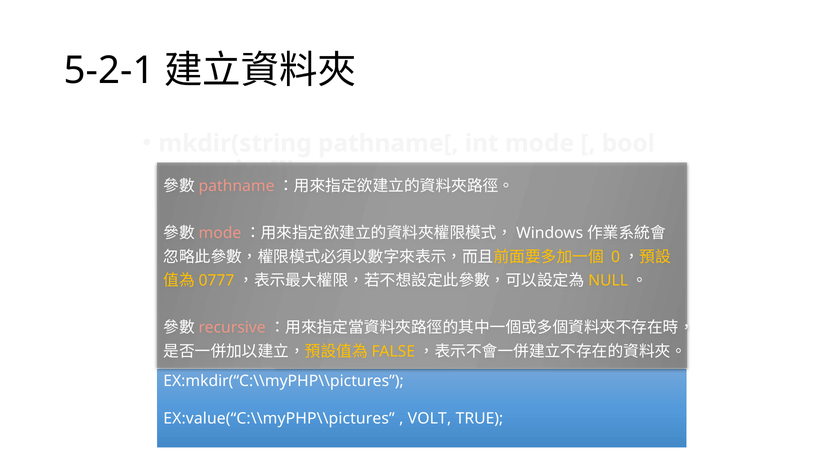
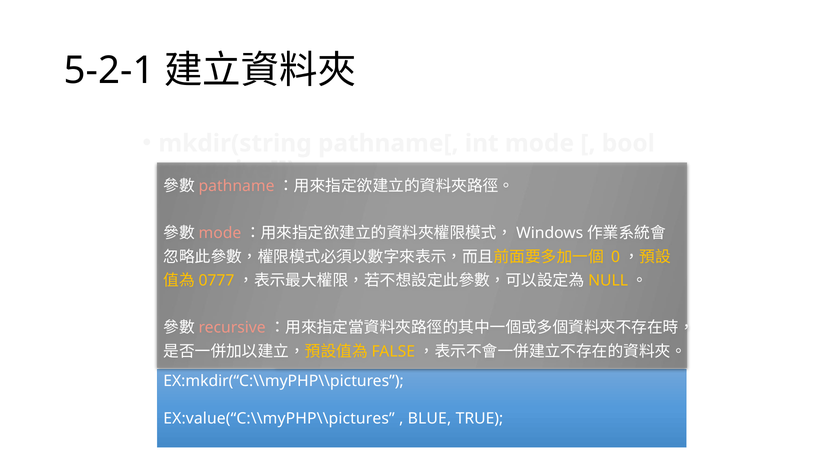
VOLT: VOLT -> BLUE (429, 419)
